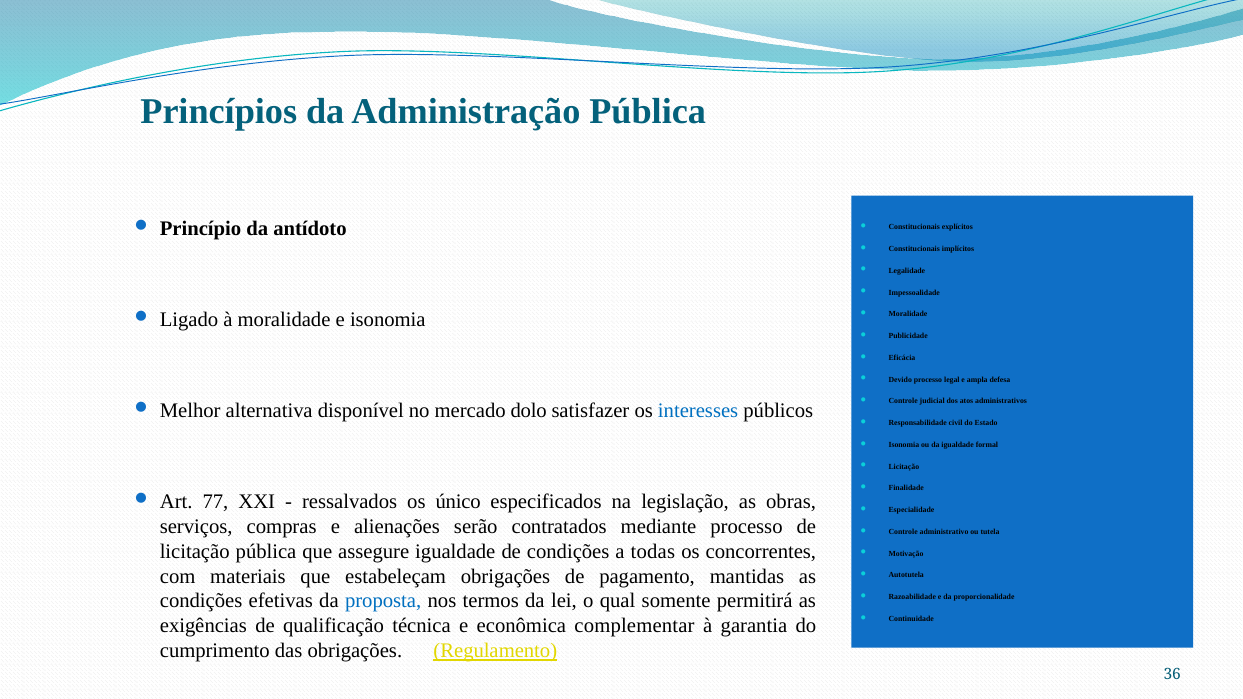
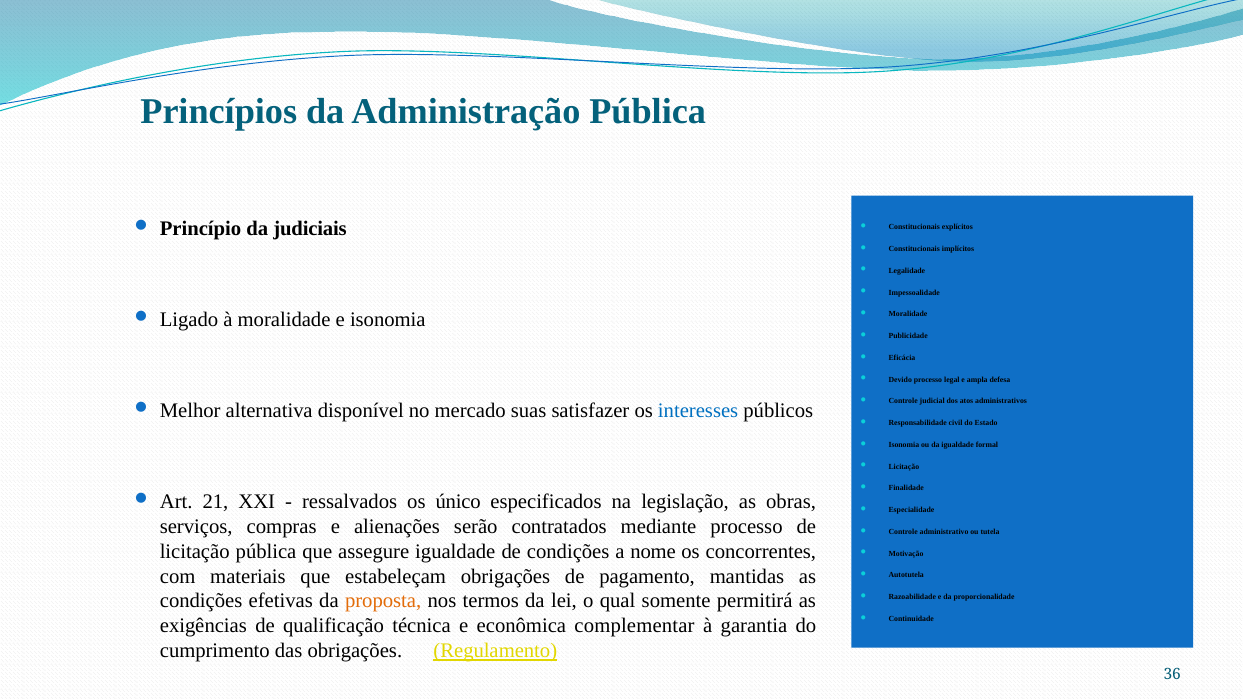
antídoto: antídoto -> judiciais (310, 229)
dolo: dolo -> suas (529, 411)
77: 77 -> 21 (215, 502)
todas: todas -> nome (653, 552)
proposta colour: blue -> orange (383, 601)
